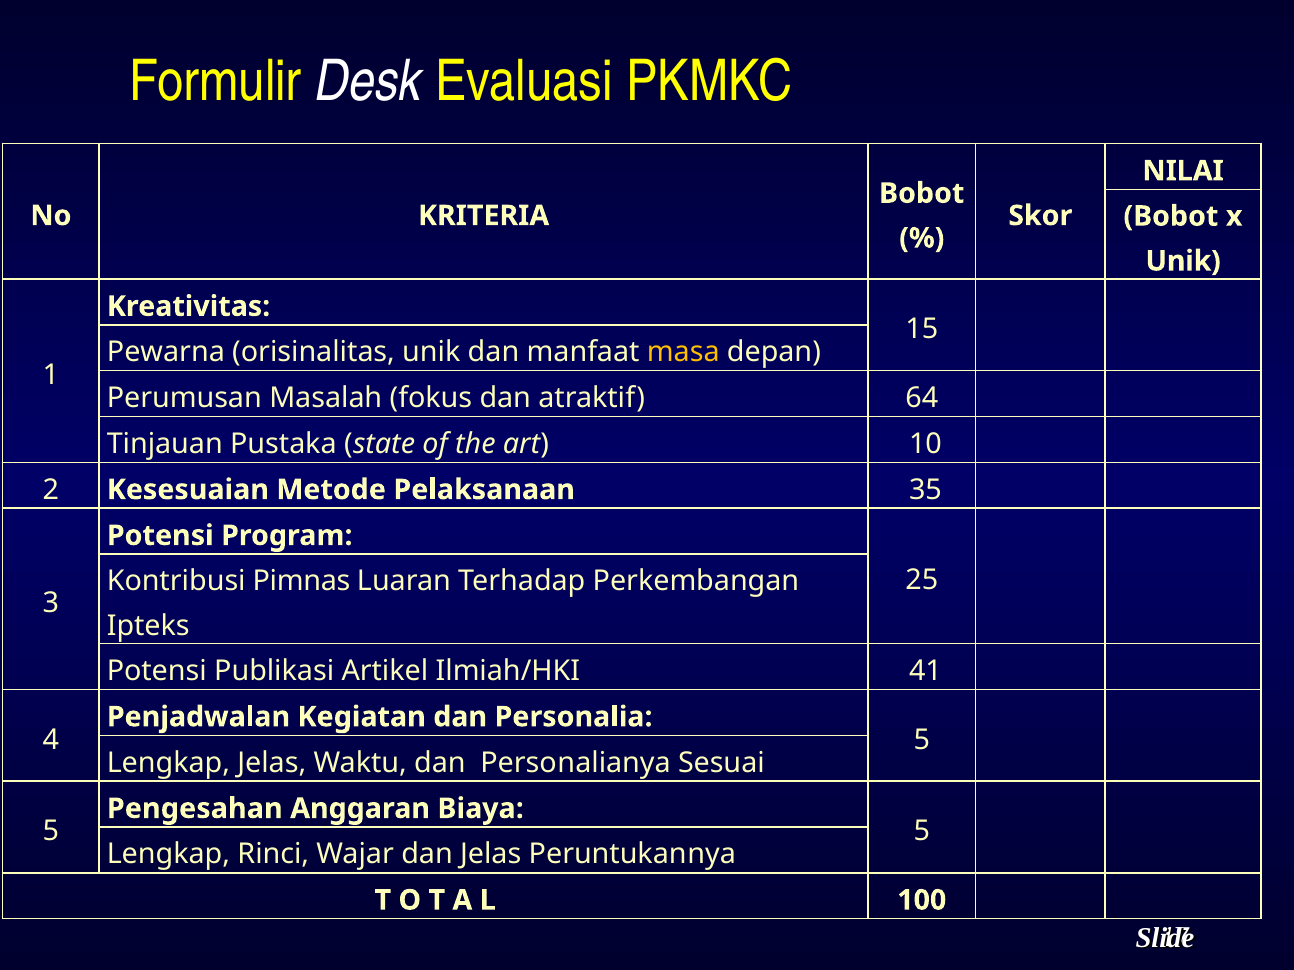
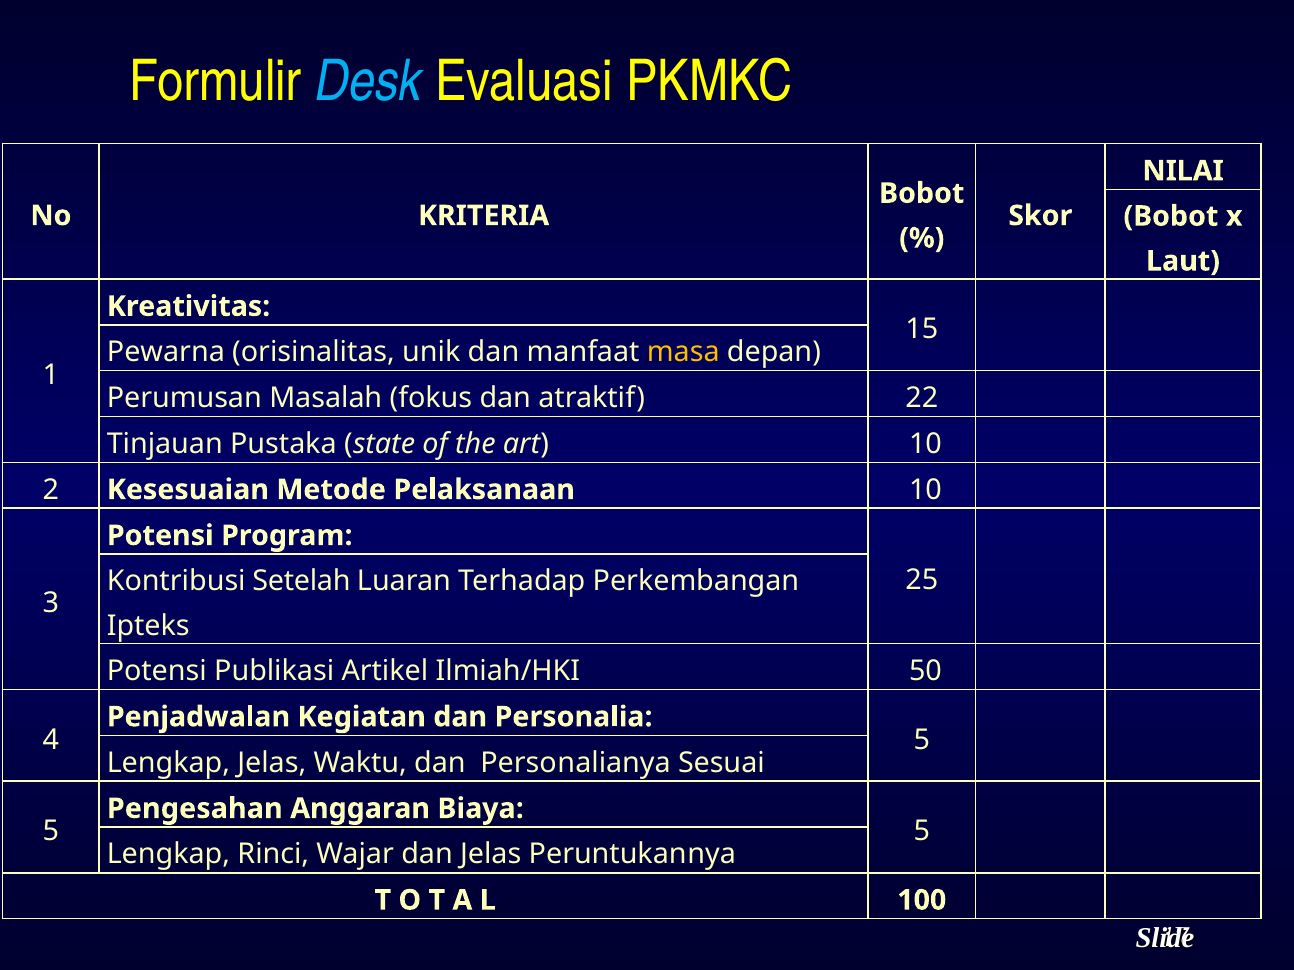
Desk colour: white -> light blue (369, 82)
Unik: Unik -> Laut (1183, 261)
64: 64 -> 22 (922, 398)
Pelaksanaan 35: 35 -> 10 (925, 490)
Pimnas: Pimnas -> Setelah (301, 581)
41: 41 -> 50 (925, 671)
